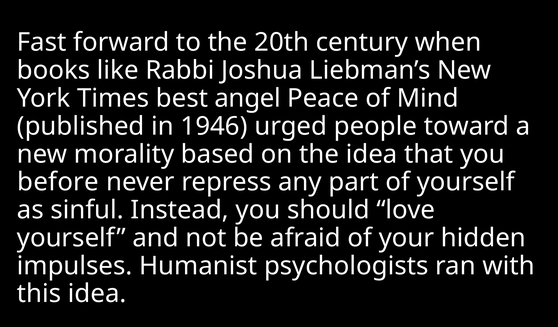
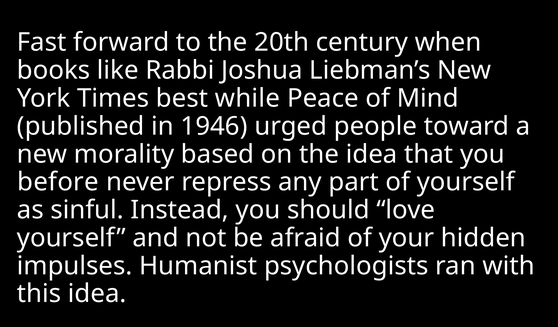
angel: angel -> while (247, 98)
